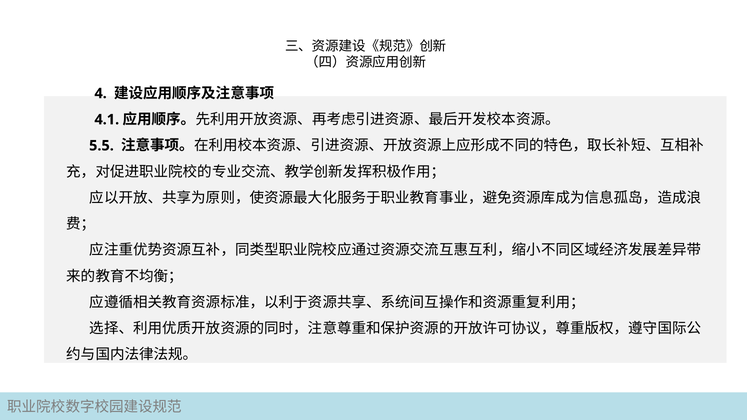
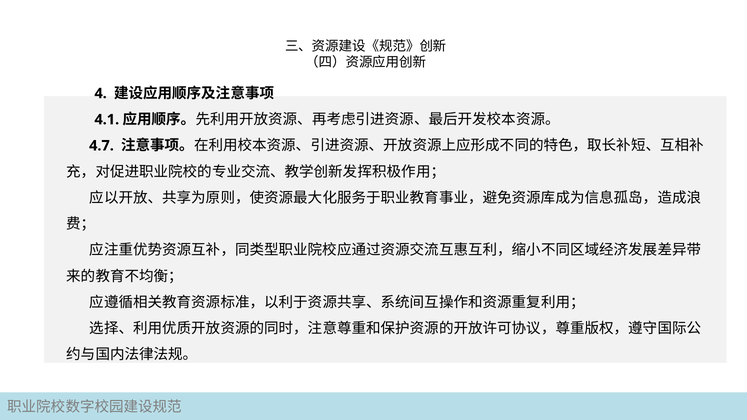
5.5: 5.5 -> 4.7 (101, 146)
